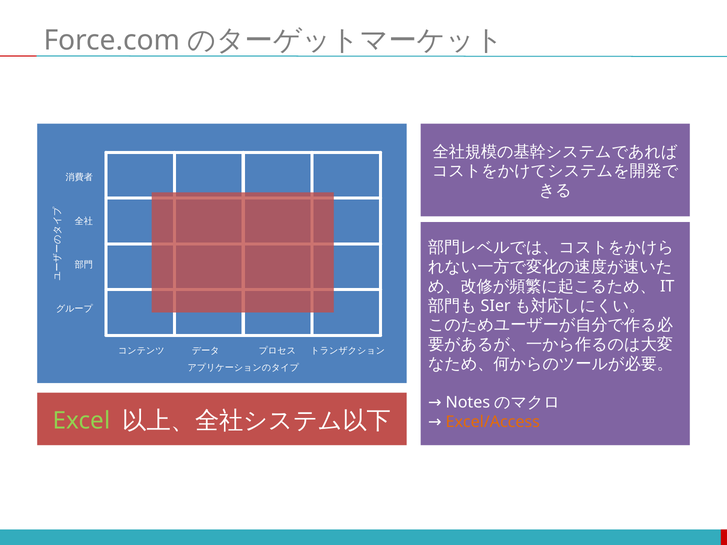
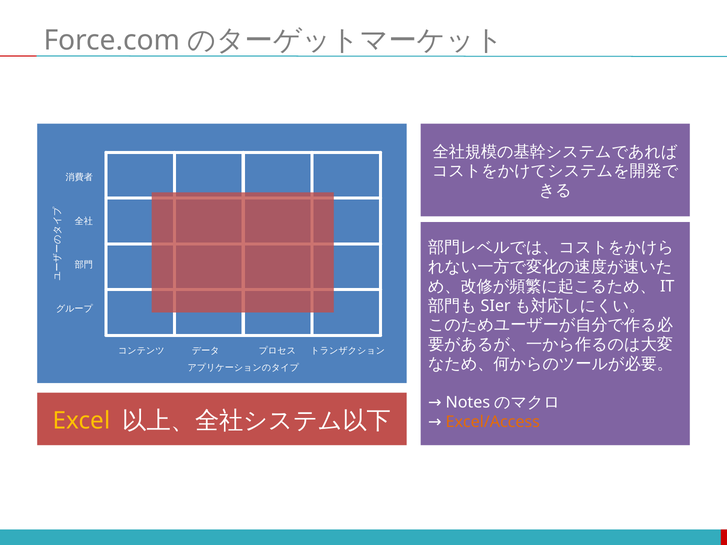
Excel colour: light green -> yellow (82, 421)
